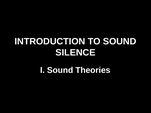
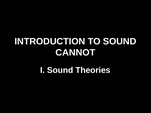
SILENCE: SILENCE -> CANNOT (75, 53)
